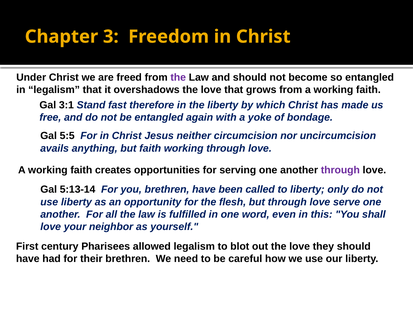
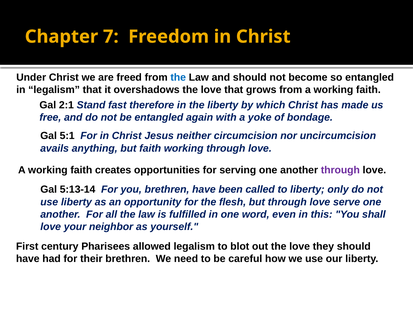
3: 3 -> 7 (111, 37)
the colour: purple -> blue (178, 77)
3:1: 3:1 -> 2:1 (66, 105)
5:5: 5:5 -> 5:1 (67, 136)
